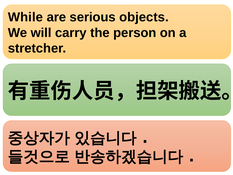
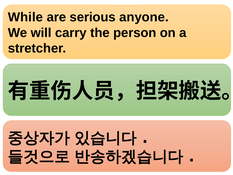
objects: objects -> anyone (144, 17)
